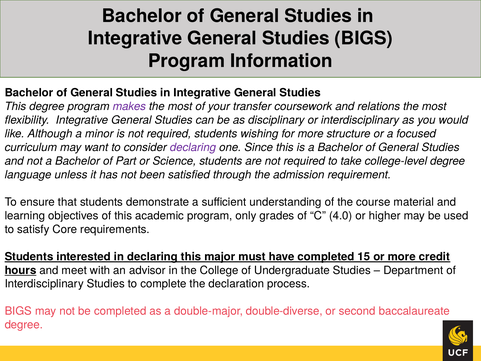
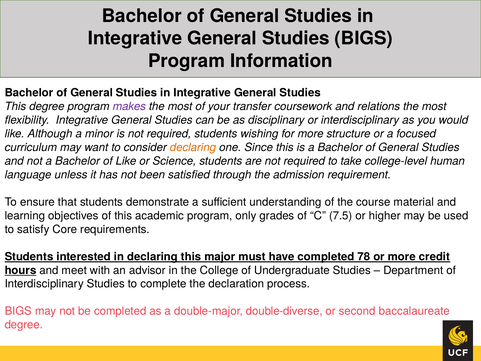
declaring colour: purple -> orange (193, 147)
of Part: Part -> Like (126, 161)
college-level degree: degree -> human (448, 161)
4.0: 4.0 -> 7.5 (341, 216)
15: 15 -> 78 (364, 256)
